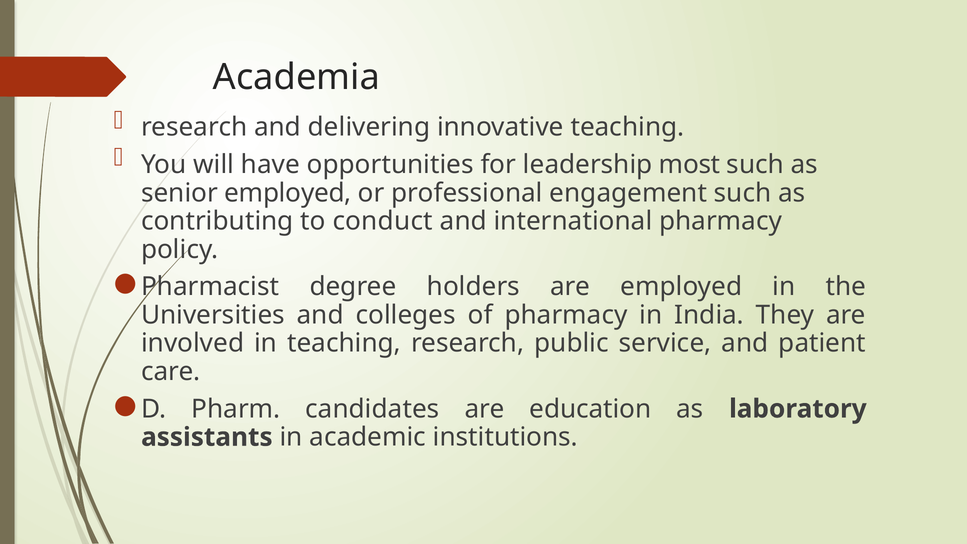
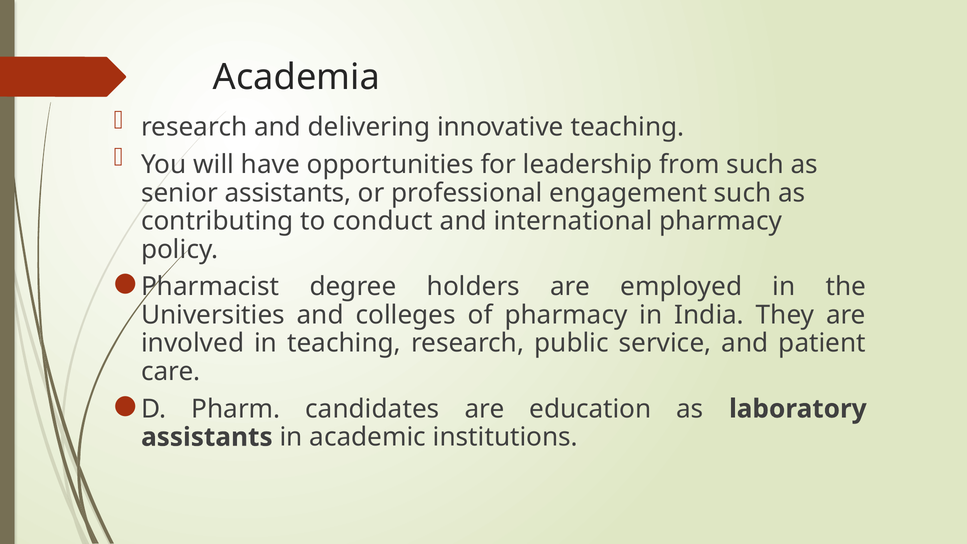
most: most -> from (689, 165)
senior employed: employed -> assistants (288, 193)
